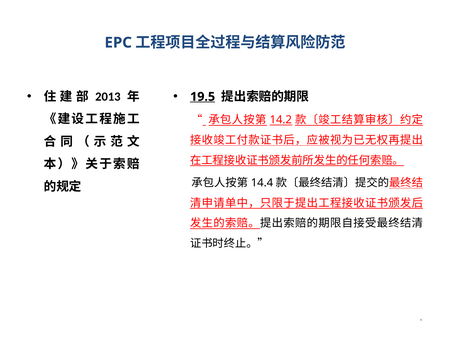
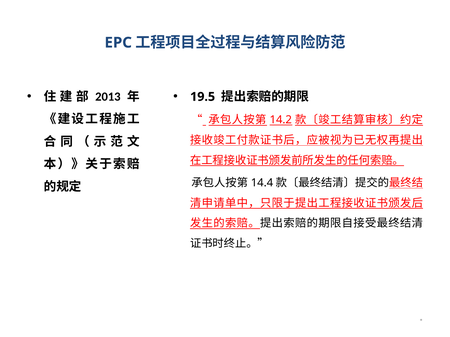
19.5 underline: present -> none (203, 97)
